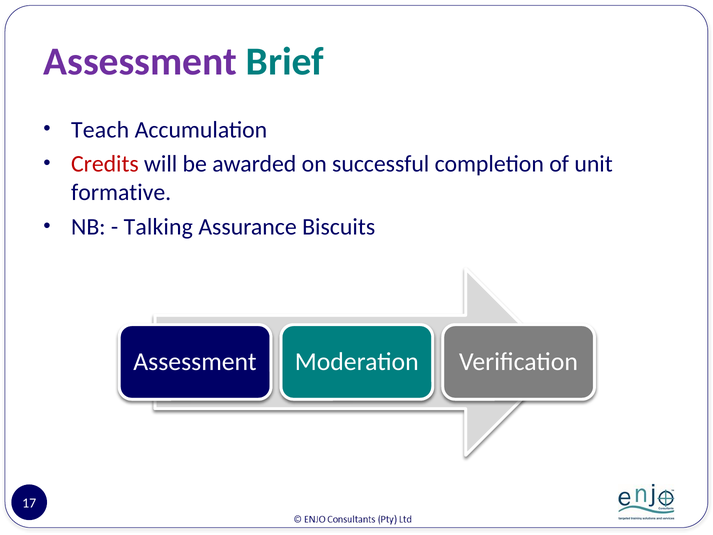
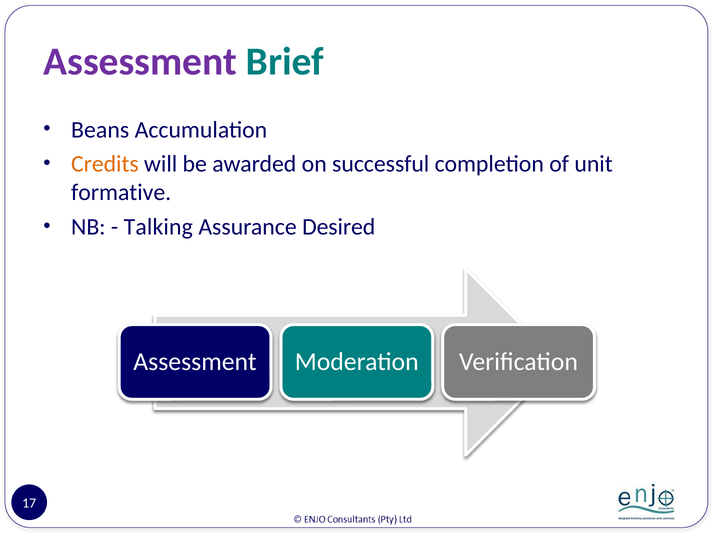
Teach: Teach -> Beans (100, 130)
Credits colour: red -> orange (105, 164)
Biscuits: Biscuits -> Desired (339, 227)
